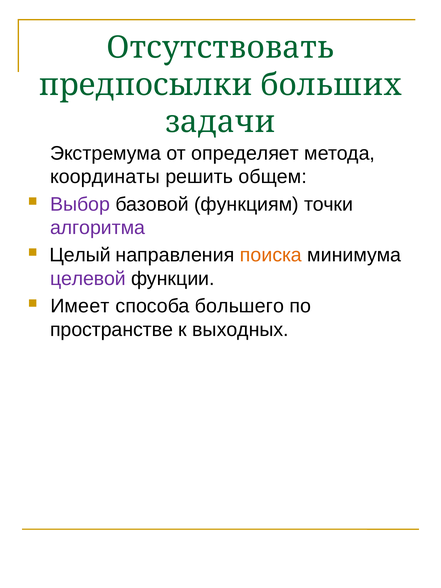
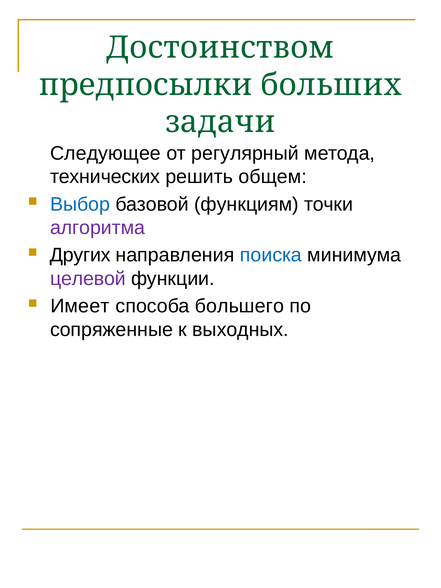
Отсутствовать: Отсутствовать -> Достоинством (220, 48)
Экстремума: Экстремума -> Следующее (105, 153)
определяет: определяет -> регулярный (245, 153)
координаты: координаты -> технических (105, 177)
Выбор colour: purple -> blue (80, 204)
Целый: Целый -> Других (80, 255)
поиска colour: orange -> blue (271, 255)
пространстве: пространстве -> сопряженные (111, 330)
